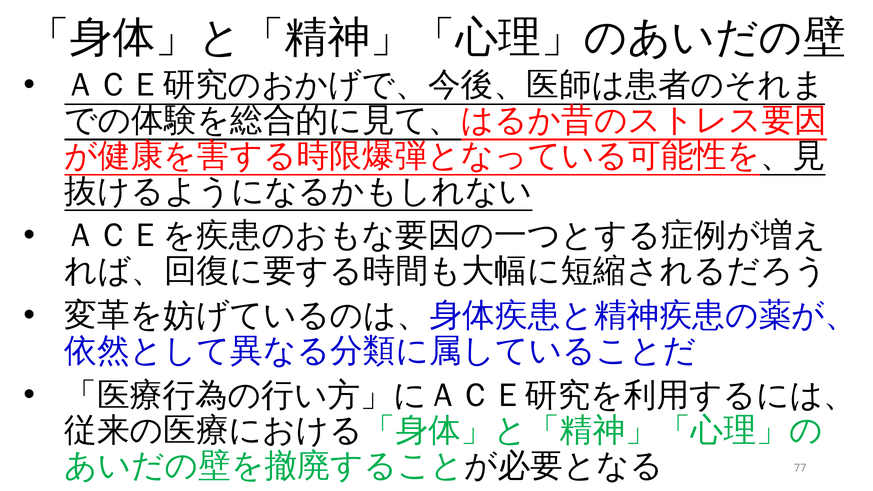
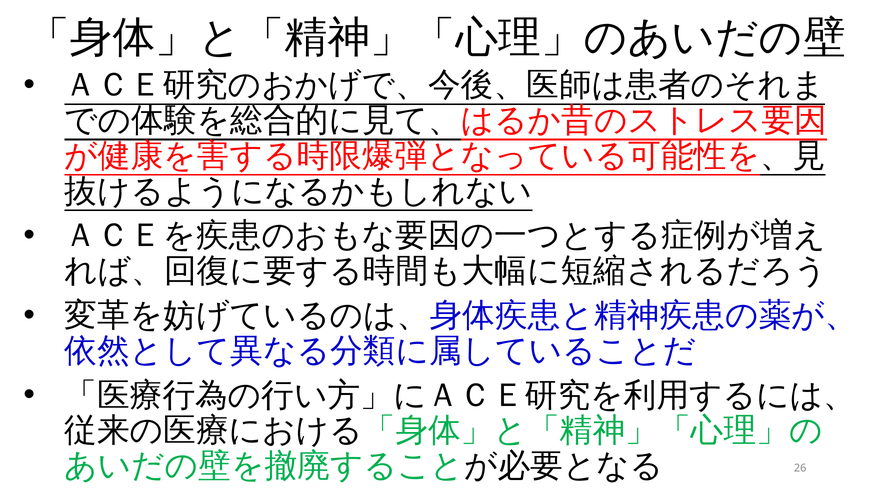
77: 77 -> 26 (800, 468)
